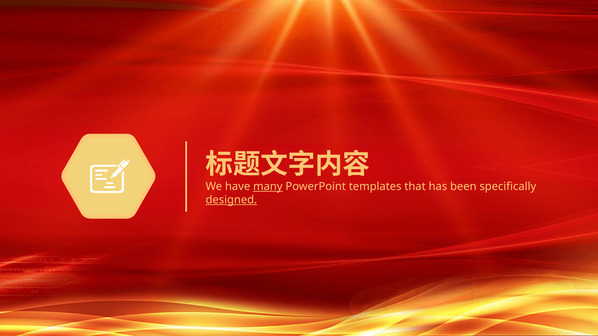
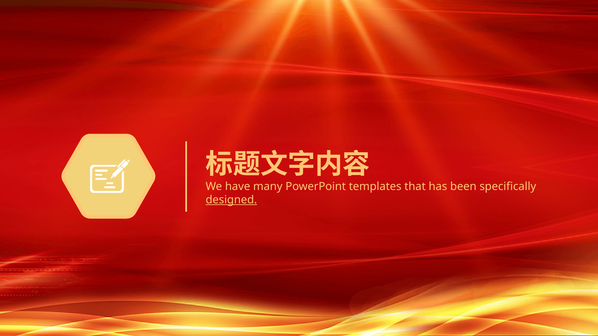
many underline: present -> none (268, 187)
